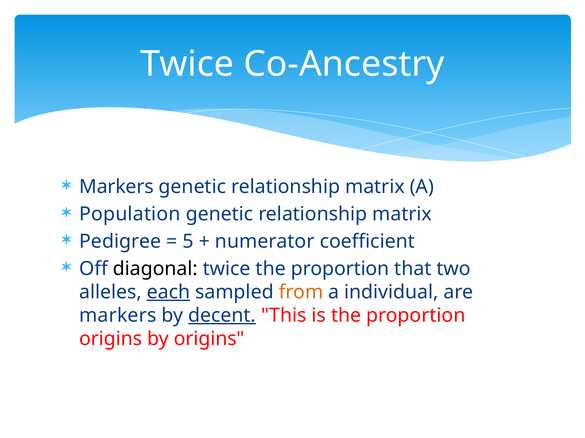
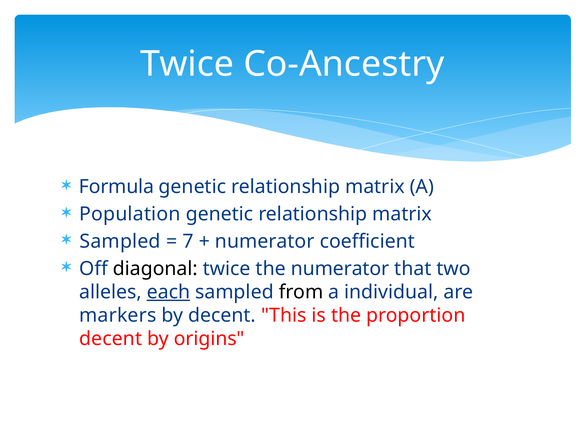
Markers: Markers -> Formula (116, 187)
Pedigree: Pedigree -> Sampled (120, 242)
5: 5 -> 7 (188, 242)
twice the proportion: proportion -> numerator (340, 269)
from colour: orange -> black (301, 292)
decent underline: present -> none (222, 316)
origins: origins -> decent (111, 339)
